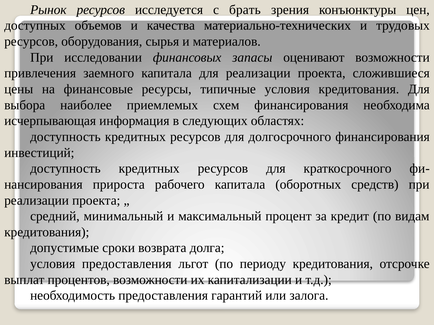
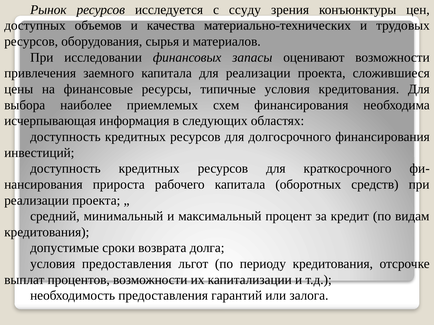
брать: брать -> ссуду (245, 10)
